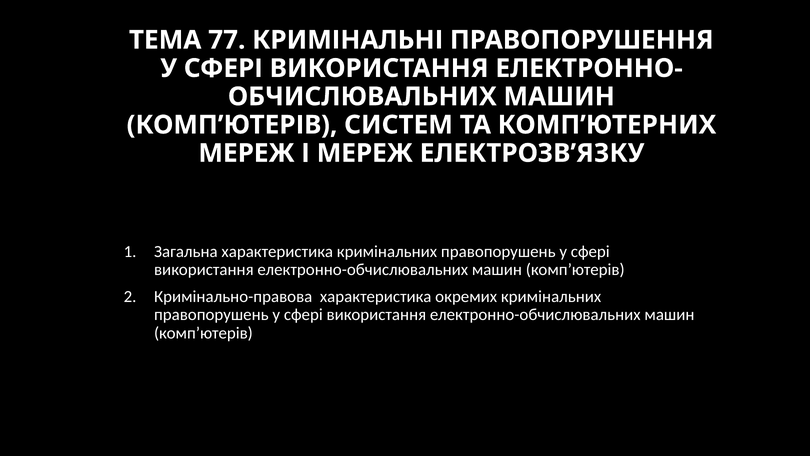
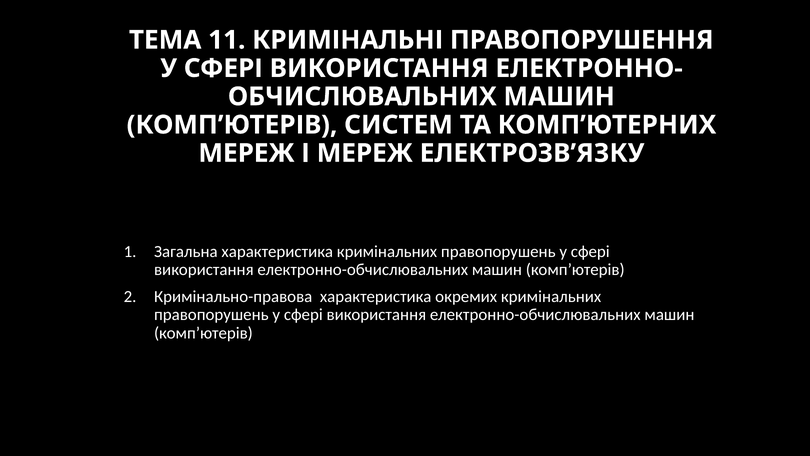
77: 77 -> 11 (227, 40)
